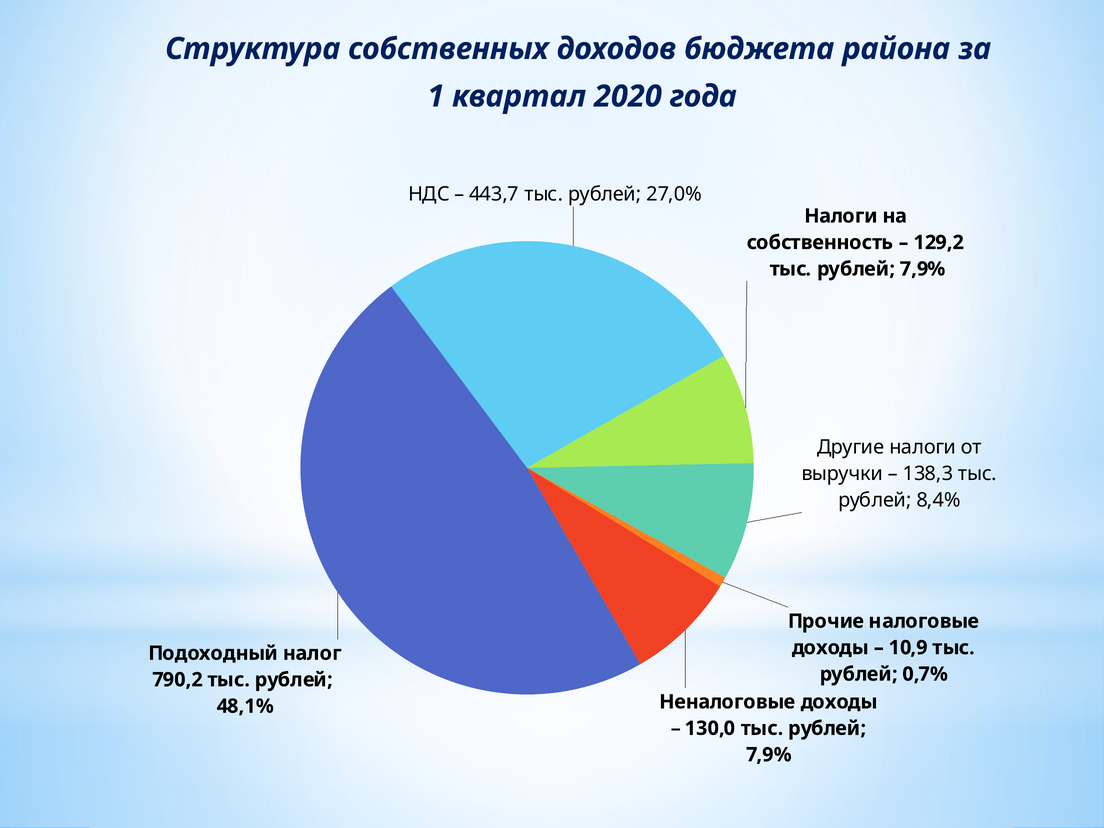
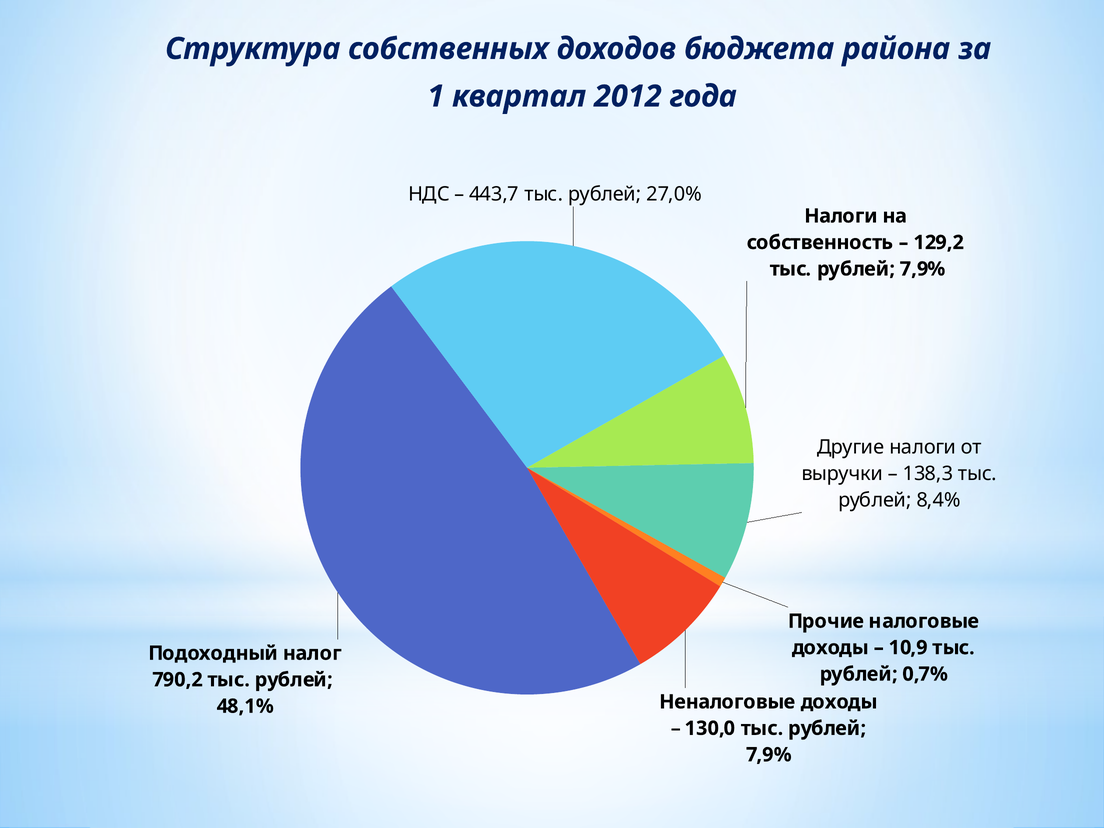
2020: 2020 -> 2012 (628, 96)
